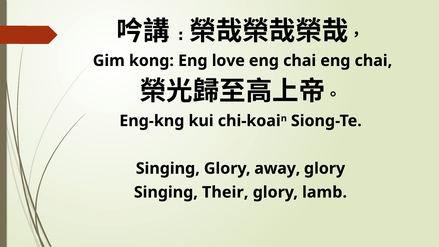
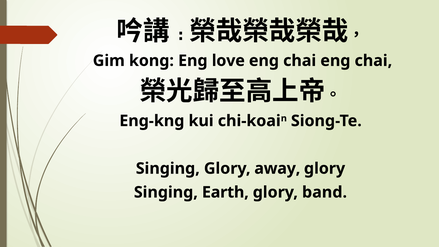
Their: Their -> Earth (225, 192)
lamb: lamb -> band (325, 192)
